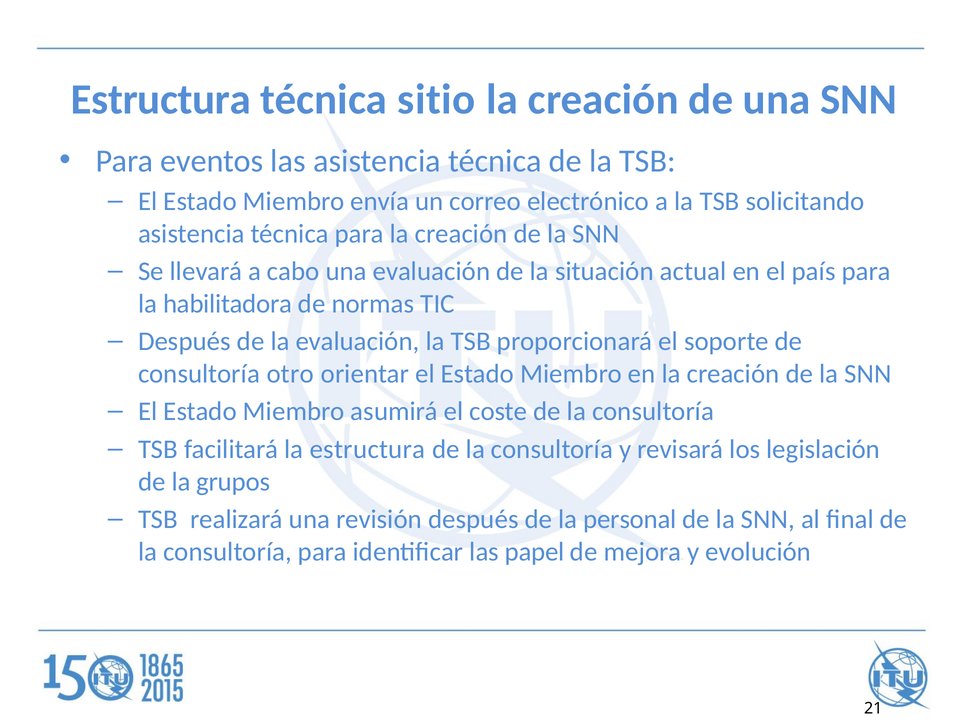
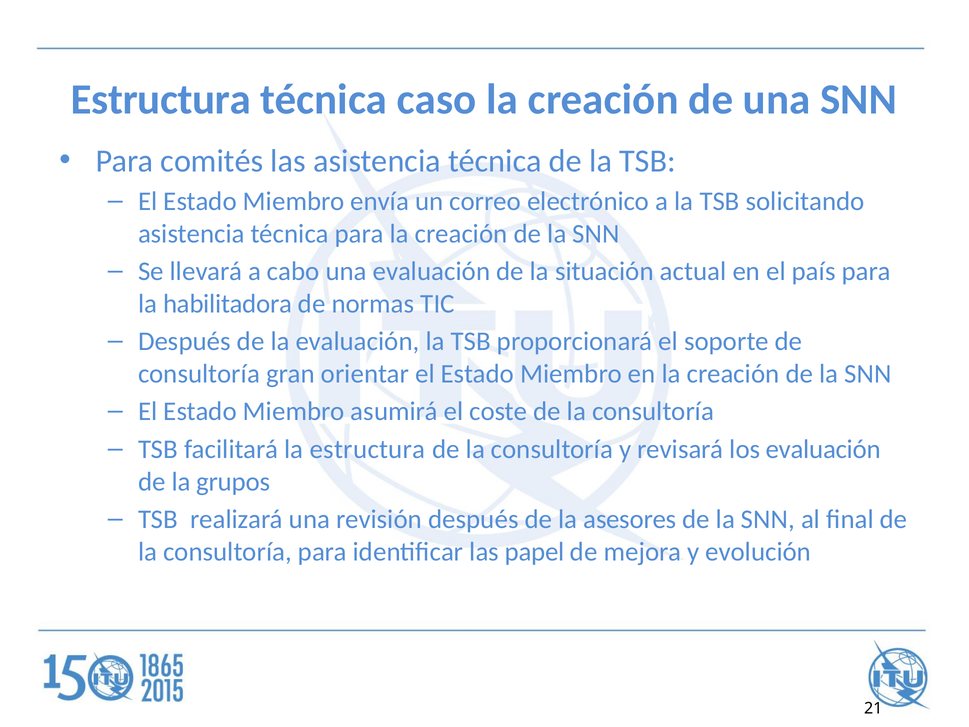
sitio: sitio -> caso (437, 99)
eventos: eventos -> comités (212, 161)
otro: otro -> gran (290, 374)
los legislación: legislación -> evaluación (823, 449)
personal: personal -> asesores (630, 519)
